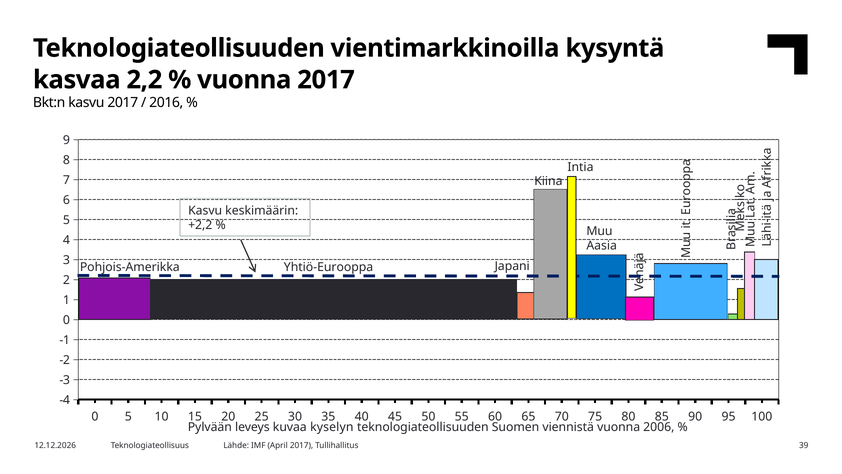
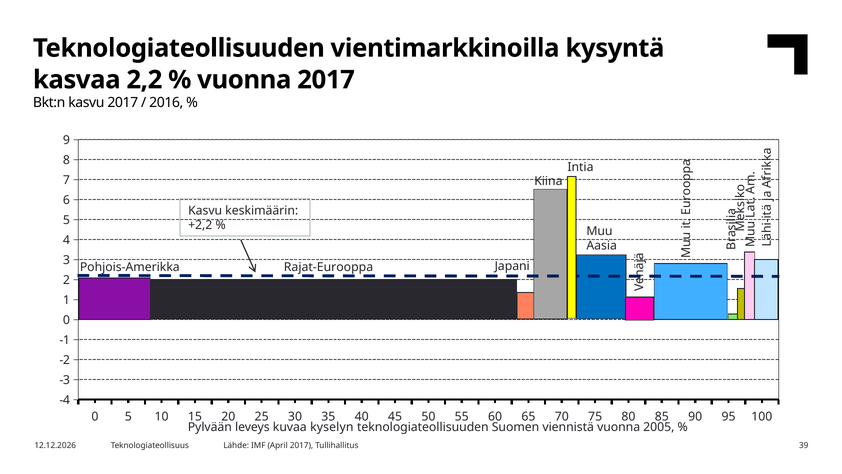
Yhtiö-Eurooppa: Yhtiö-Eurooppa -> Rajat-Eurooppa (328, 267)
2006: 2006 -> 2005 (659, 427)
